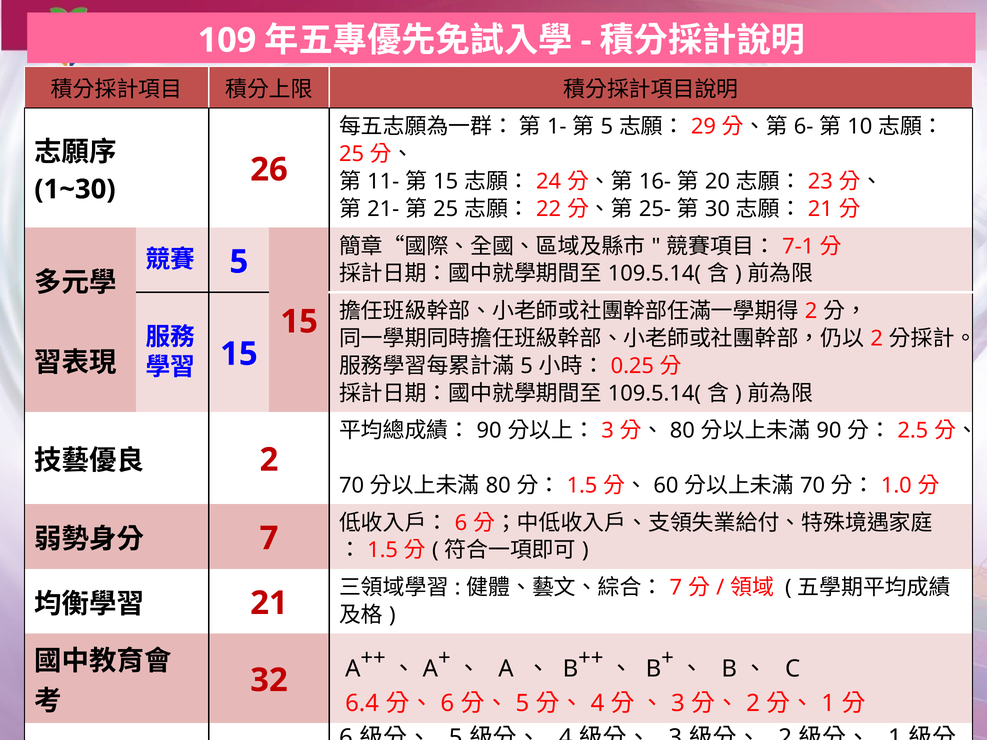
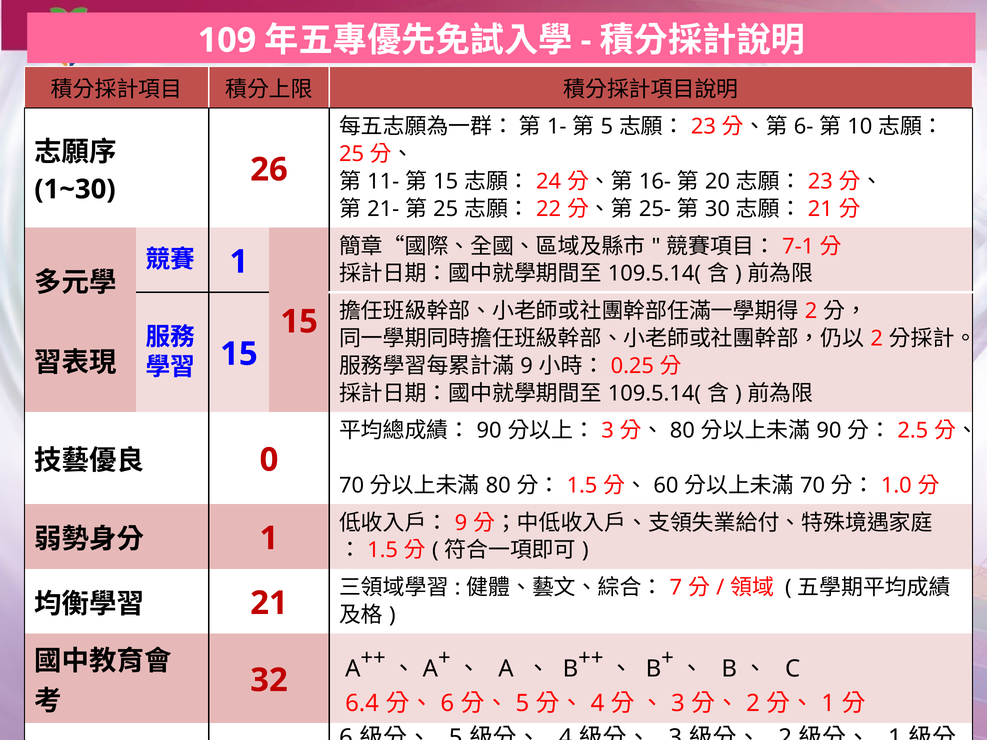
29: 29 -> 23 (703, 127)
5: 5 -> 1 (239, 262)
5: 5 -> 9 (527, 366)
2: 2 -> 0 (269, 460)
6: 6 -> 9 (461, 523)
7: 7 -> 1 (269, 539)
